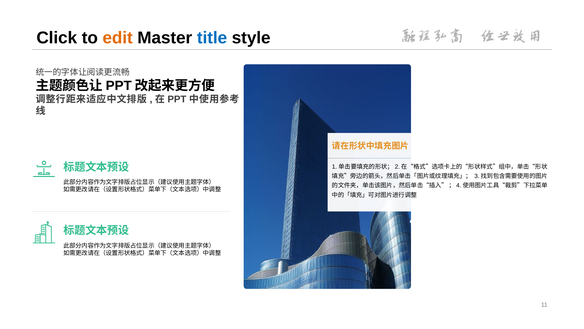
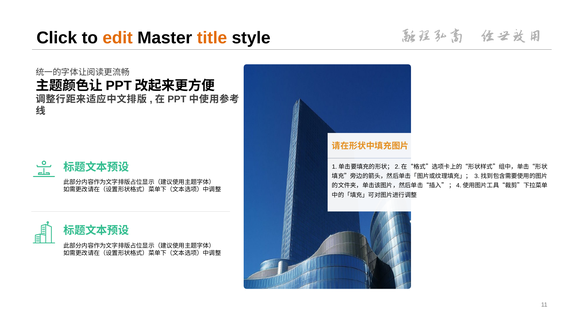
title colour: blue -> orange (212, 38)
